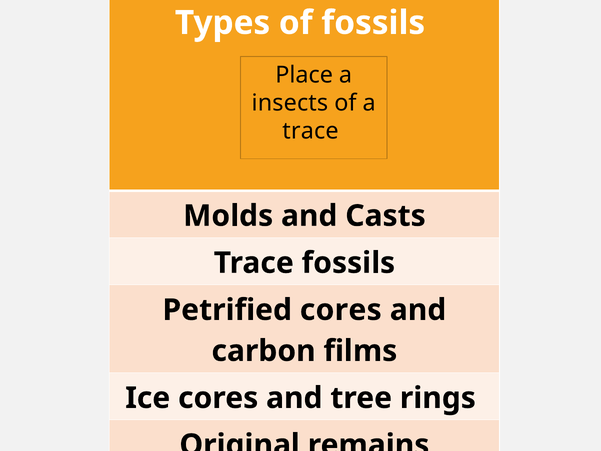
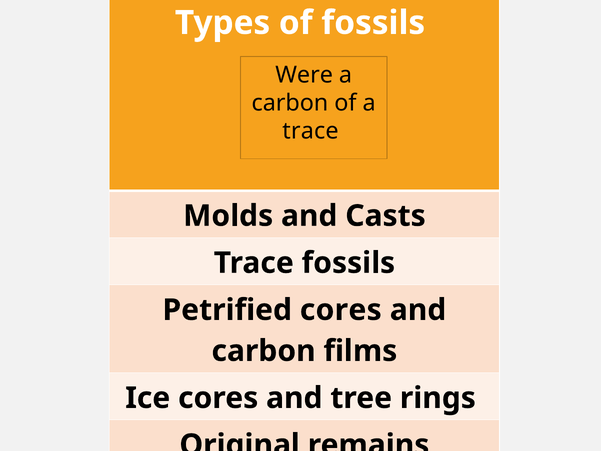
Place: Place -> Were (304, 75)
insects: insects -> carbon (290, 103)
